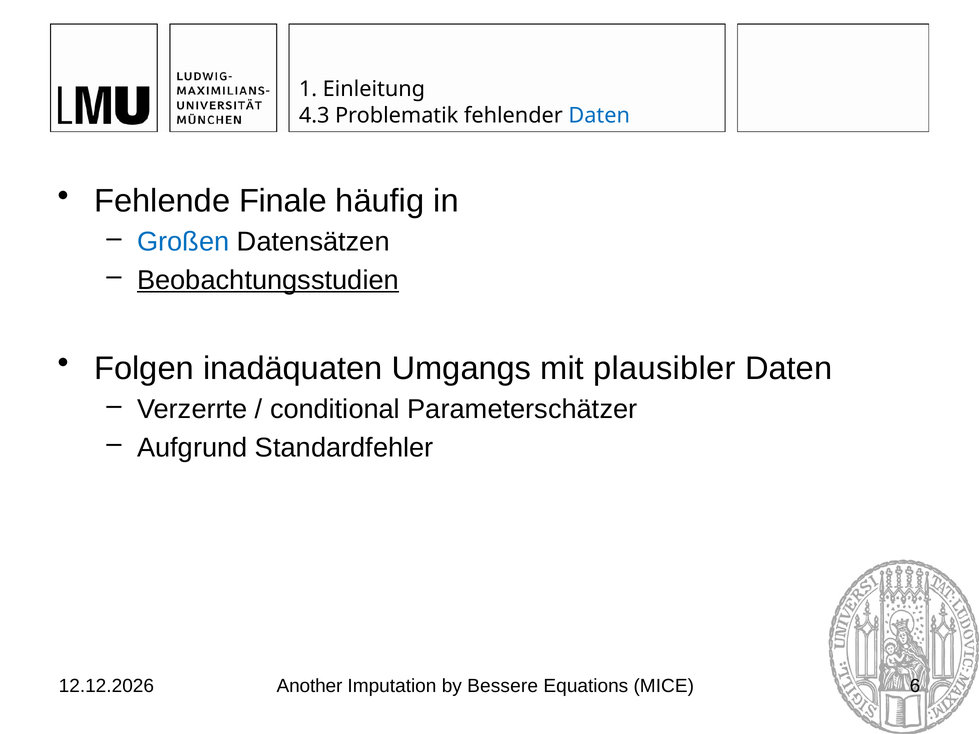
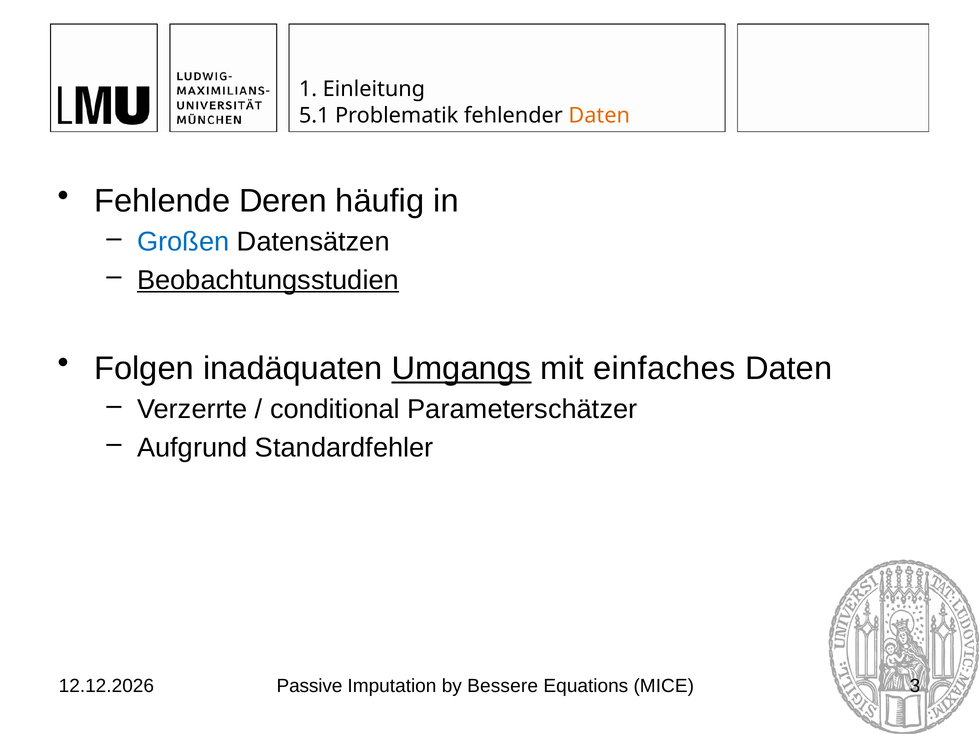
4.3: 4.3 -> 5.1 (314, 115)
Daten colour: blue -> orange (599, 115)
Finale: Finale -> Deren (283, 201)
Umgangs underline: none -> present (461, 369)
plausibler: plausibler -> einfaches (664, 369)
Another: Another -> Passive (309, 686)
6: 6 -> 3 (915, 686)
